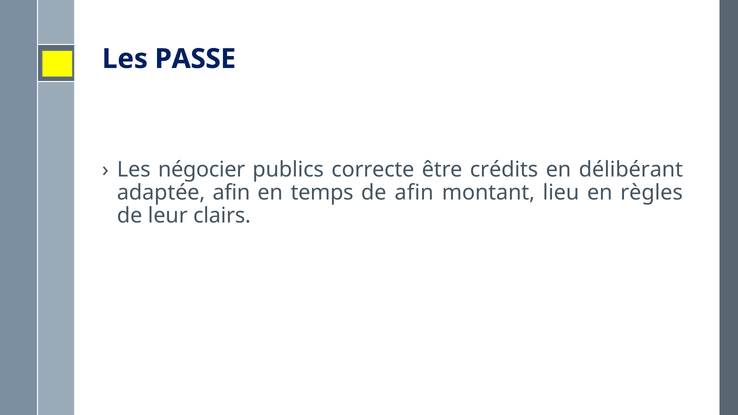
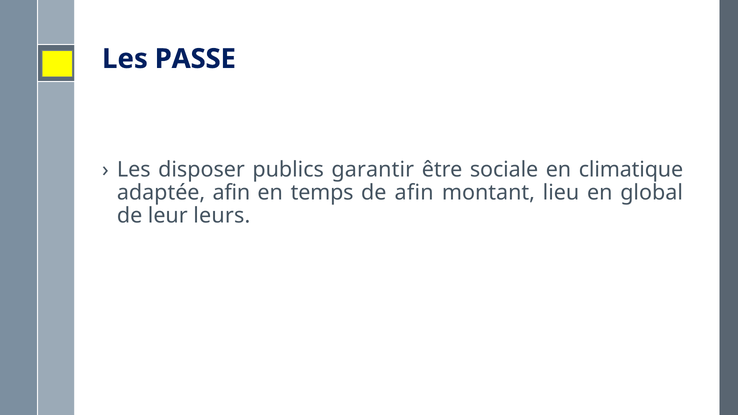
négocier: négocier -> disposer (202, 170)
correcte: correcte -> garantir (373, 170)
crédits: crédits -> sociale (504, 170)
délibérant: délibérant -> climatique (631, 170)
règles: règles -> global (652, 193)
clairs: clairs -> leurs (222, 216)
